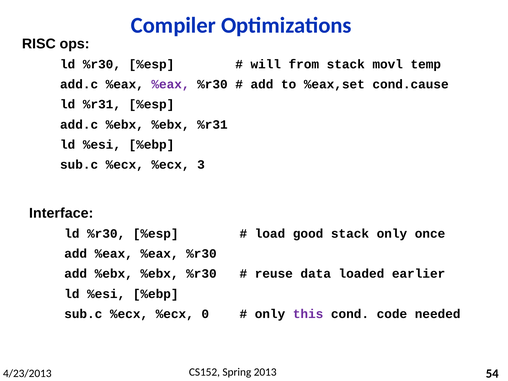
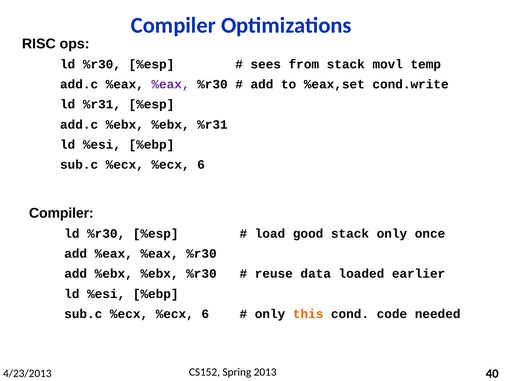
will: will -> sees (266, 64)
cond.cause: cond.cause -> cond.write (411, 84)
3: 3 -> 6 (201, 165)
Interface: Interface -> Compiler (61, 213)
0: 0 -> 6 (205, 314)
this colour: purple -> orange (308, 314)
54: 54 -> 40 (492, 374)
